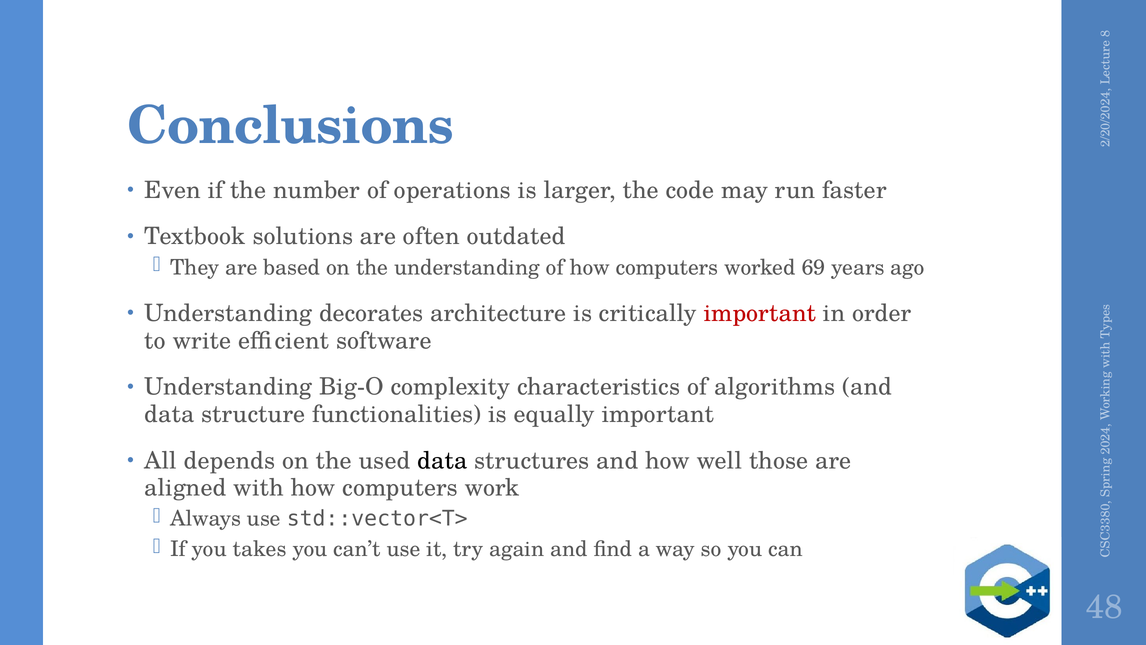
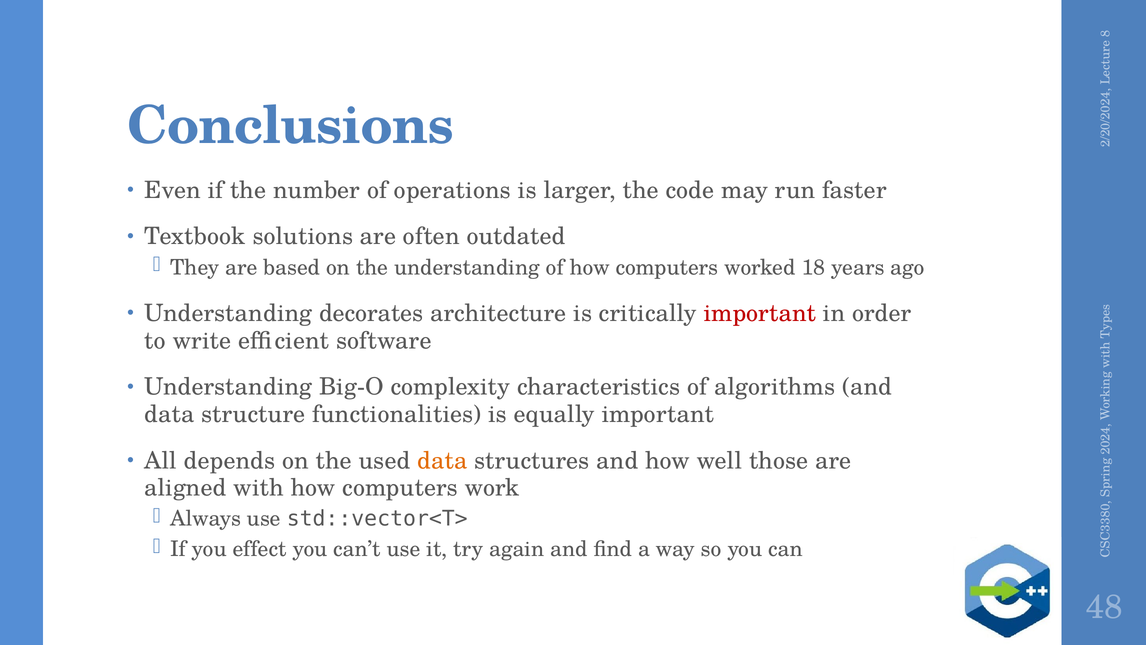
69: 69 -> 18 (813, 267)
data colour: black -> orange (442, 460)
takes: takes -> effect (260, 549)
